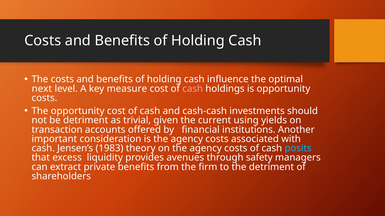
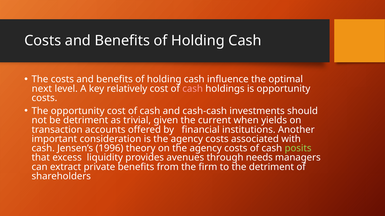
measure: measure -> relatively (127, 89)
using: using -> when (246, 121)
1983: 1983 -> 1996 (109, 149)
posits colour: light blue -> light green (298, 149)
safety: safety -> needs (259, 158)
